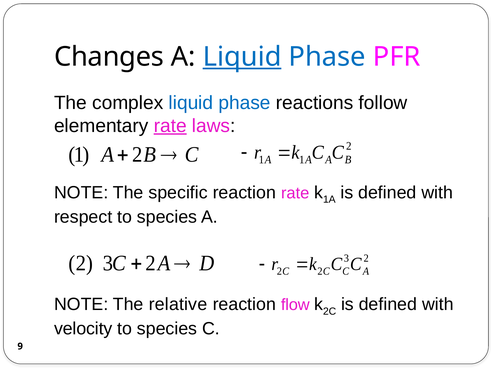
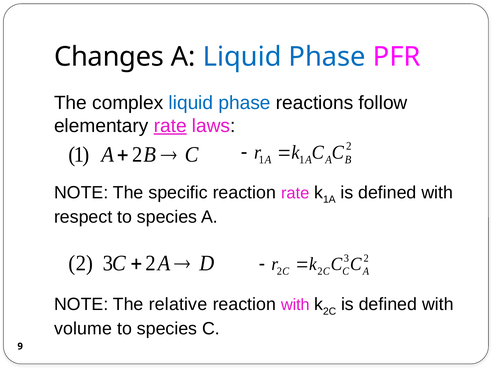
Liquid underline: present -> none (242, 57)
reaction flow: flow -> with (295, 305)
velocity: velocity -> volume (83, 329)
